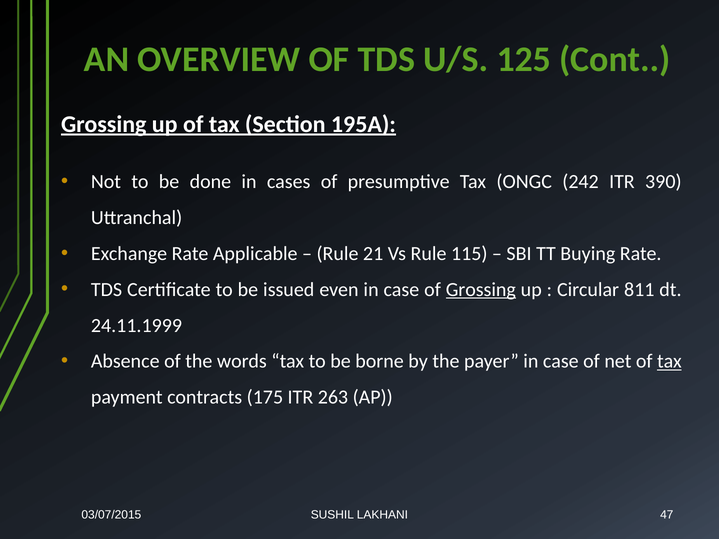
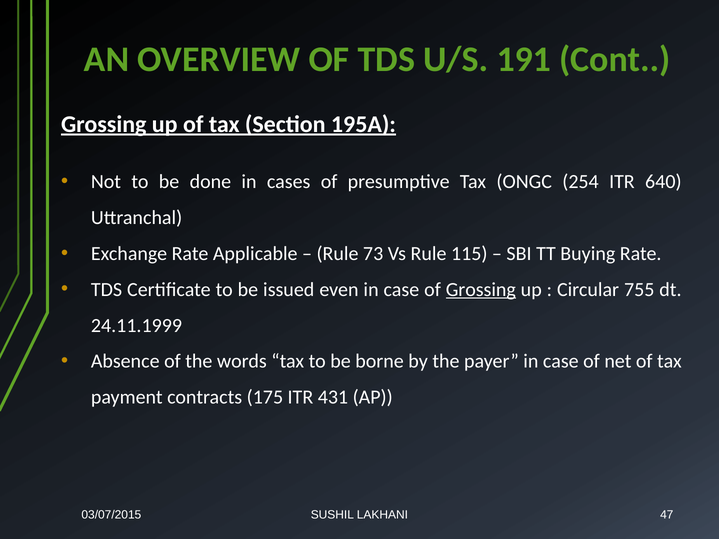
125: 125 -> 191 (524, 59)
242: 242 -> 254 (581, 182)
390: 390 -> 640 (663, 182)
21: 21 -> 73 (373, 254)
811: 811 -> 755 (639, 290)
tax underline: present -> none (669, 362)
263: 263 -> 431 (333, 397)
